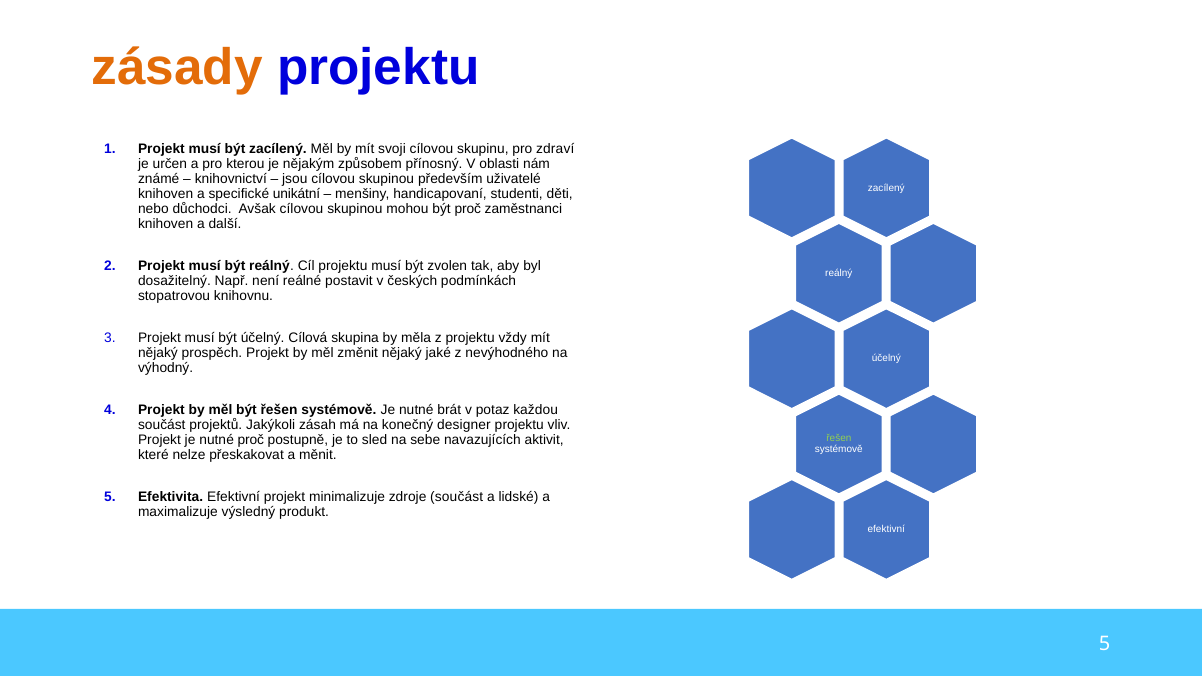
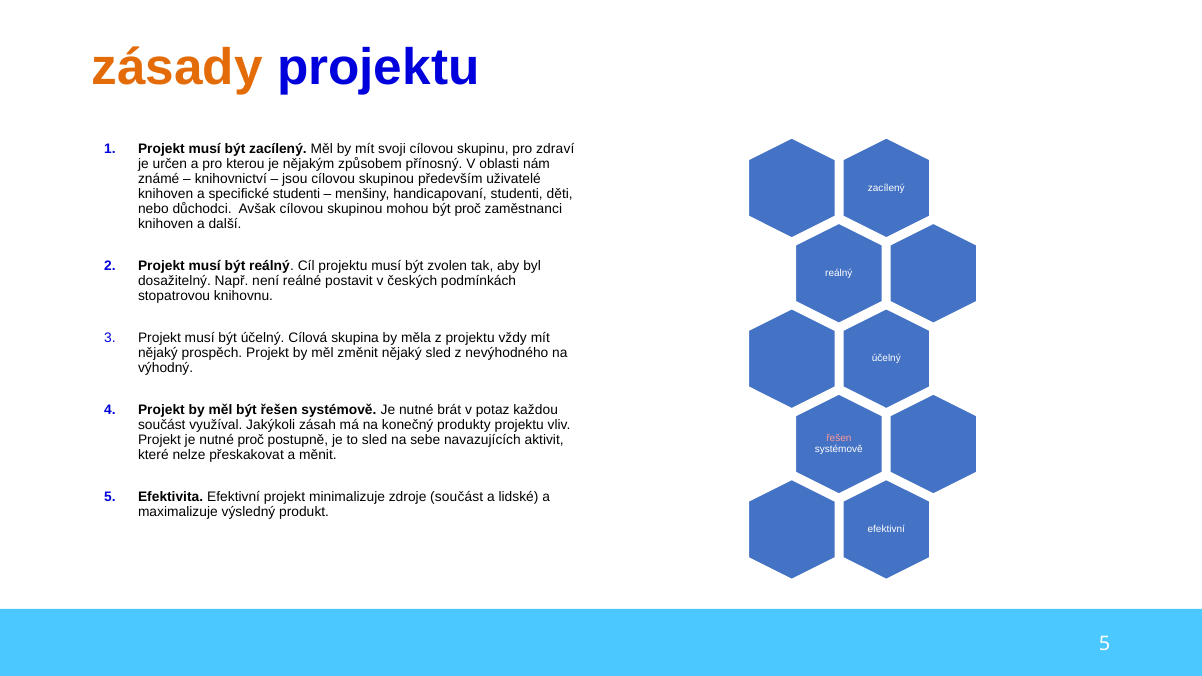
specifické unikátní: unikátní -> studenti (296, 194)
nějaký jaké: jaké -> sled (438, 353)
projektů: projektů -> využíval (216, 425)
designer: designer -> produkty (464, 425)
řešen colour: light green -> pink (839, 439)
